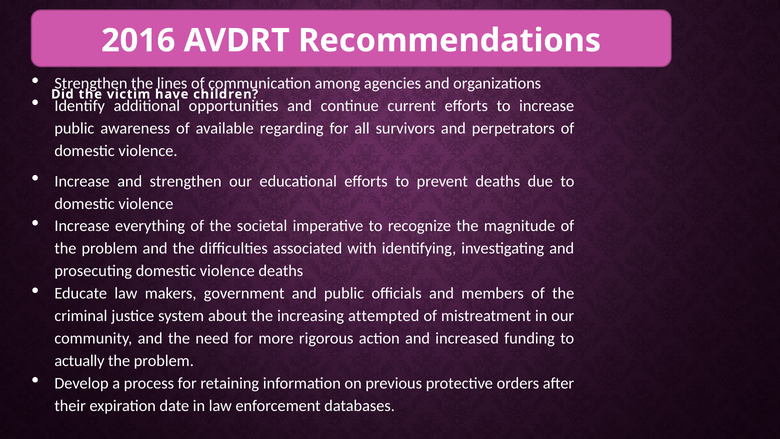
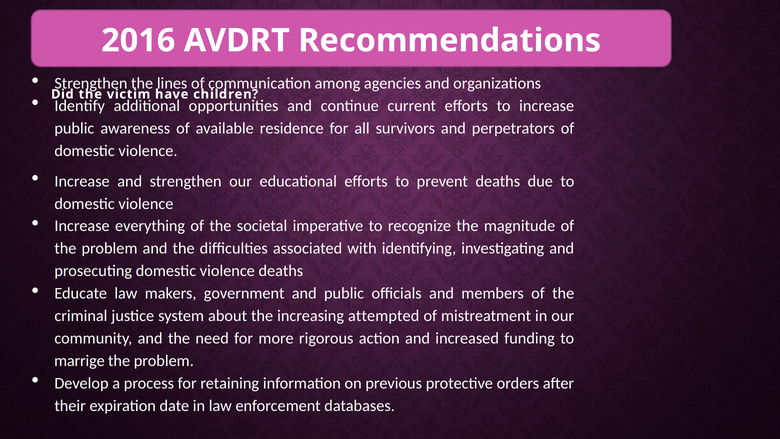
regarding: regarding -> residence (292, 128)
actually: actually -> marrige (79, 361)
